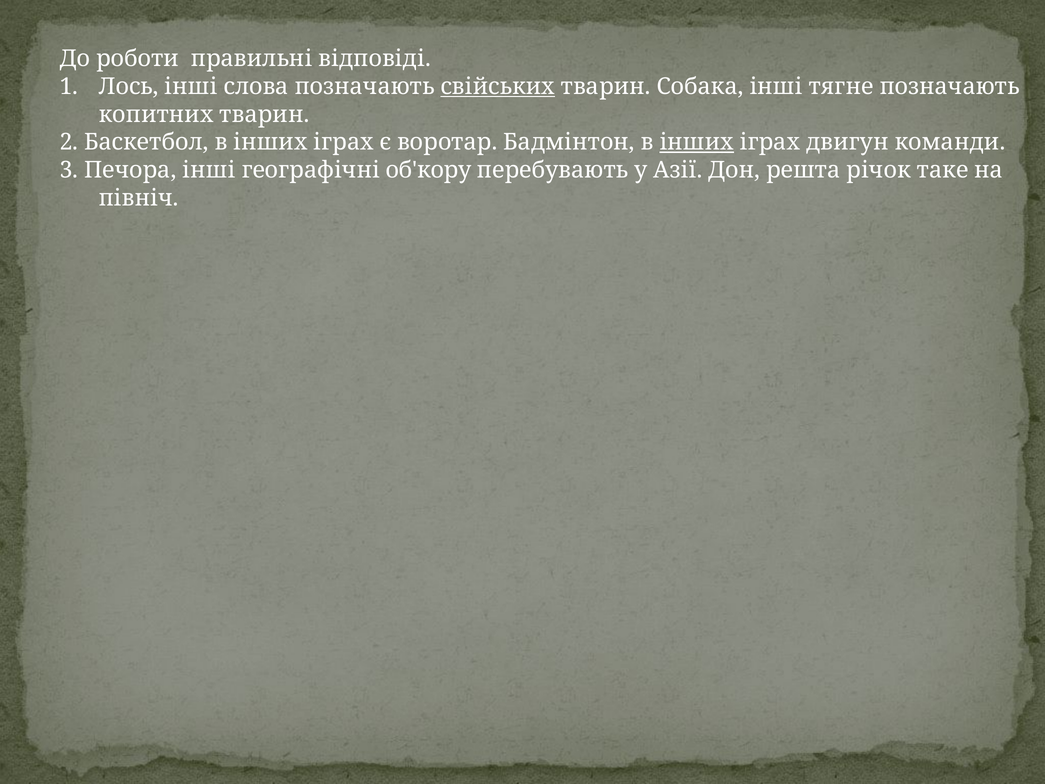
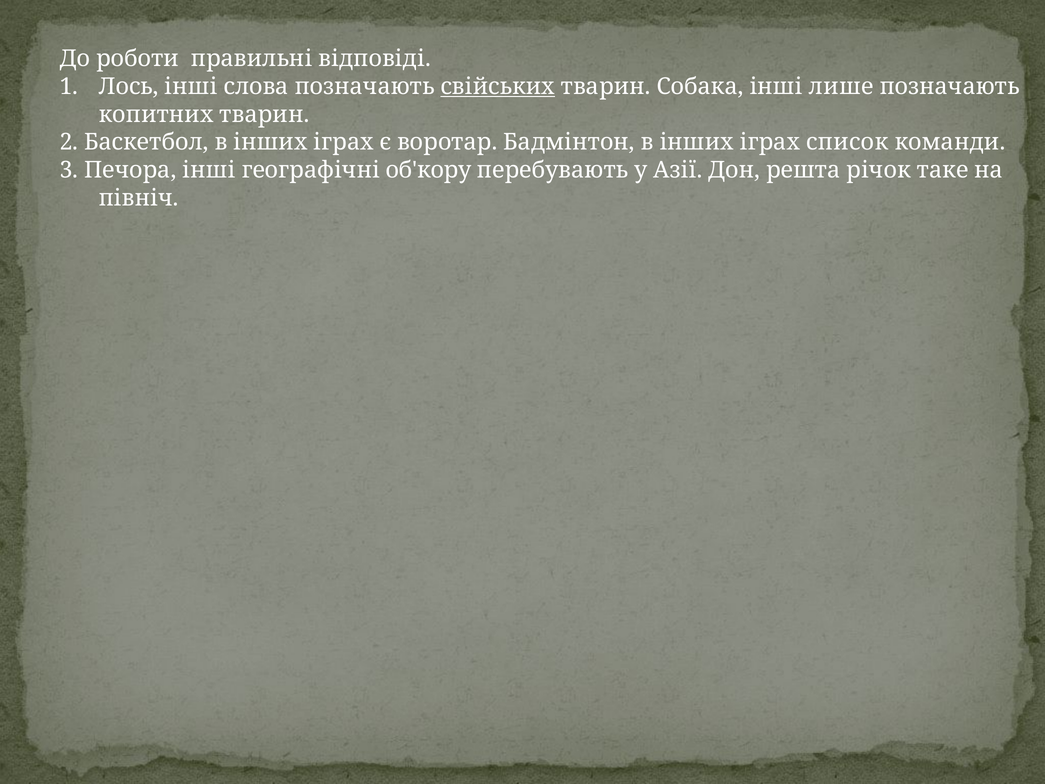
тягне: тягне -> лише (841, 87)
інших underline: present -> none (697, 142)
двигун: двигун -> список (847, 142)
